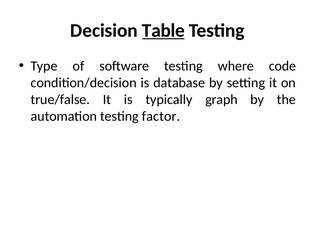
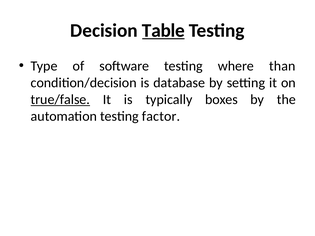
code: code -> than (282, 66)
true/false underline: none -> present (60, 100)
graph: graph -> boxes (221, 100)
